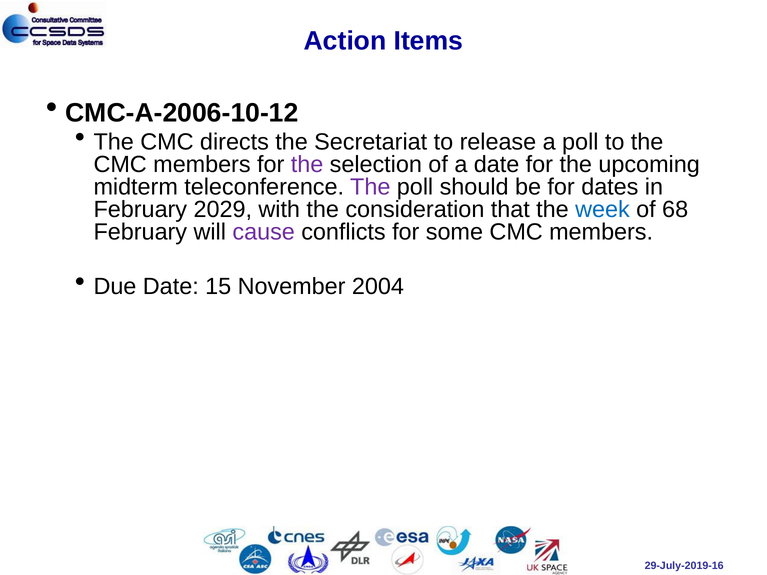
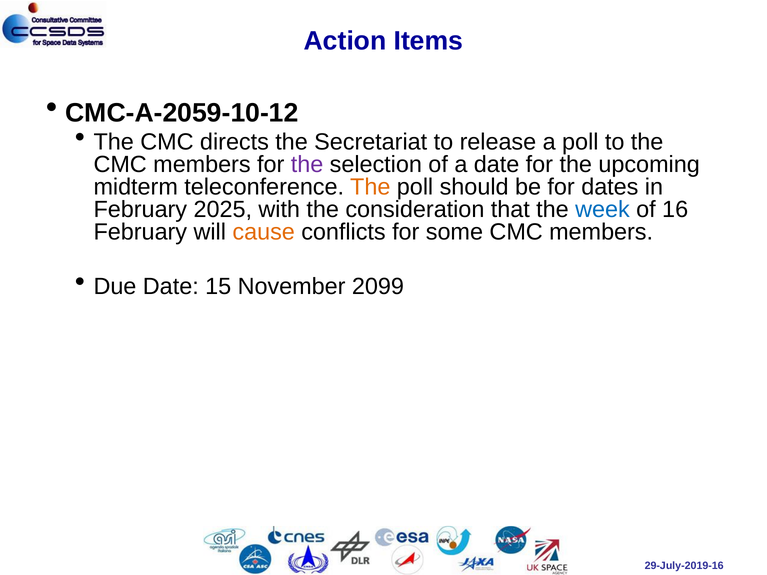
CMC-A-2006-10-12: CMC-A-2006-10-12 -> CMC-A-2059-10-12 (182, 113)
The colour: purple -> orange (370, 187)
2029: 2029 -> 2025 (223, 210)
68: 68 -> 16 (675, 210)
cause colour: purple -> orange (264, 232)
2004: 2004 -> 2099 (378, 287)
